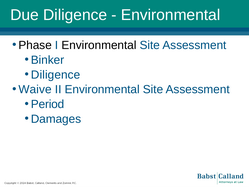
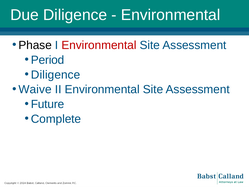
Environmental colour: black -> red (99, 45)
Binker: Binker -> Period (48, 60)
Period: Period -> Future (48, 104)
Damages: Damages -> Complete (56, 119)
